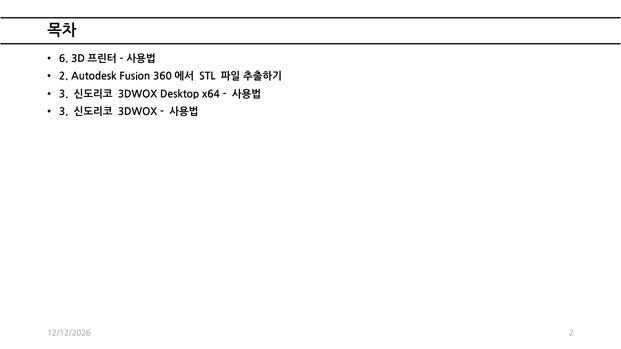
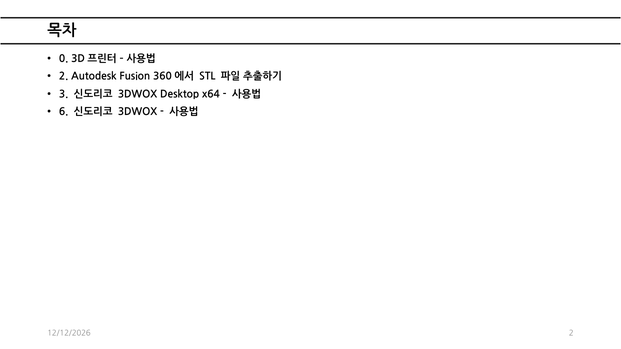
6: 6 -> 0 (64, 59)
3: 3 -> 6 (64, 112)
